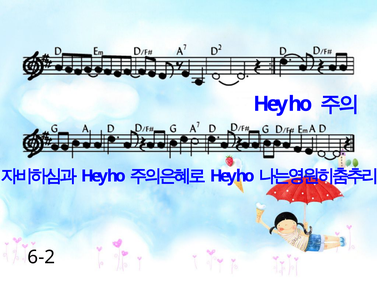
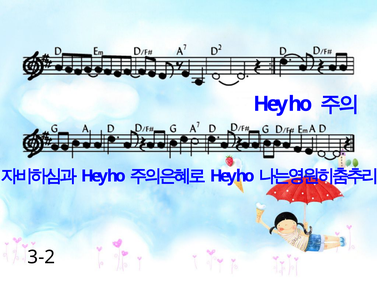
6-2: 6-2 -> 3-2 (41, 257)
